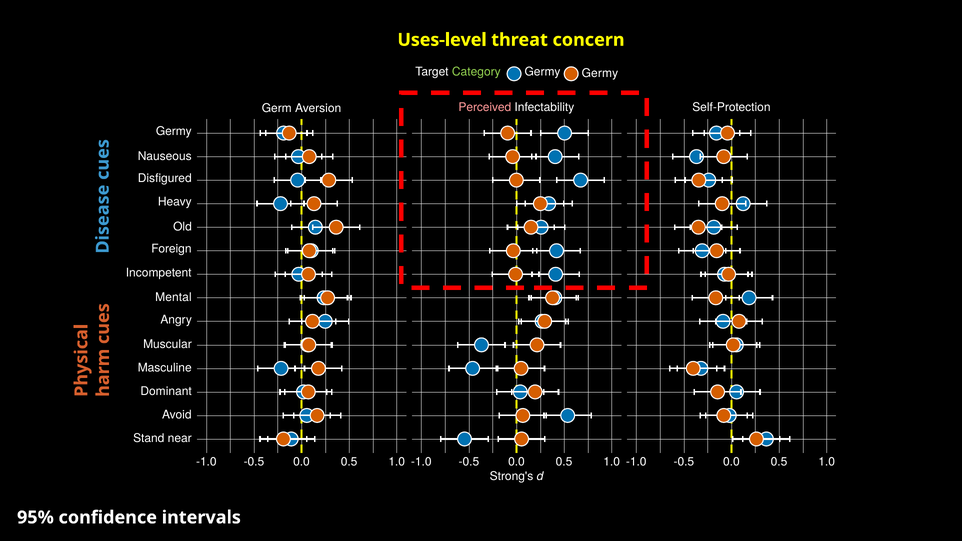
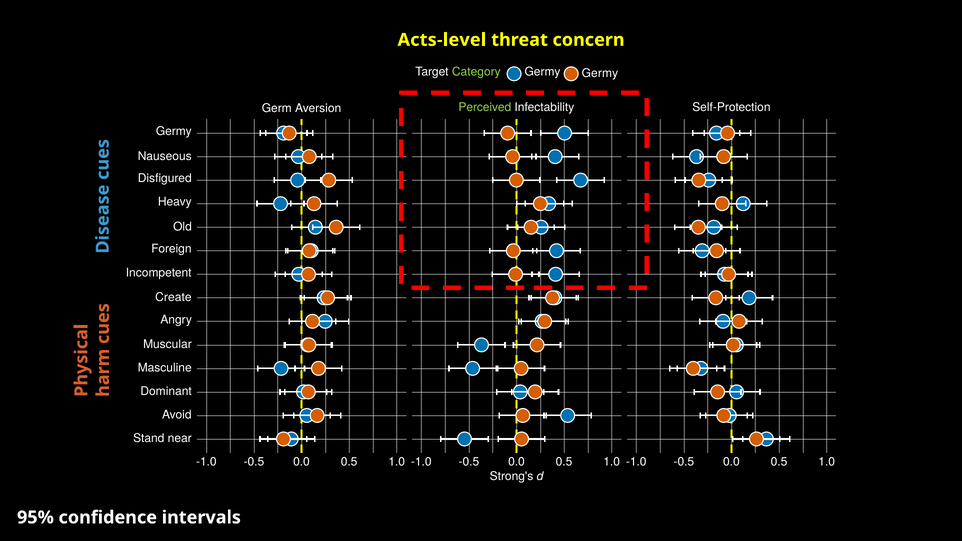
Uses-level: Uses-level -> Acts-level (442, 40)
Perceived colour: pink -> light green (485, 107)
Mental: Mental -> Create (173, 297)
